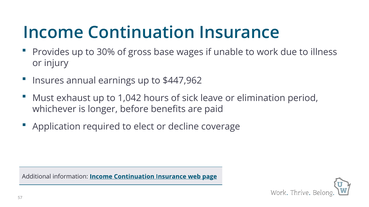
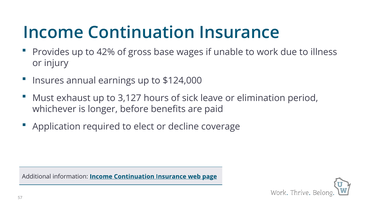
30%: 30% -> 42% (106, 52)
$447,962: $447,962 -> $124,000 (182, 81)
1,042: 1,042 -> 3,127 (130, 98)
